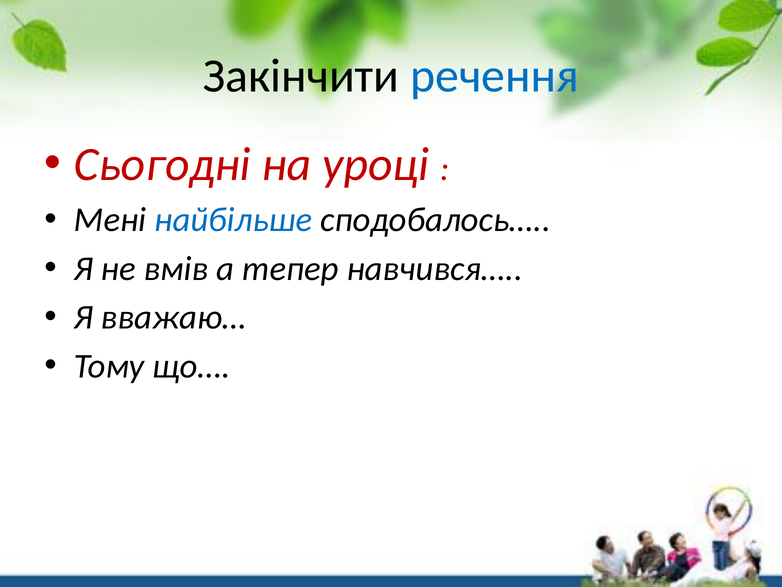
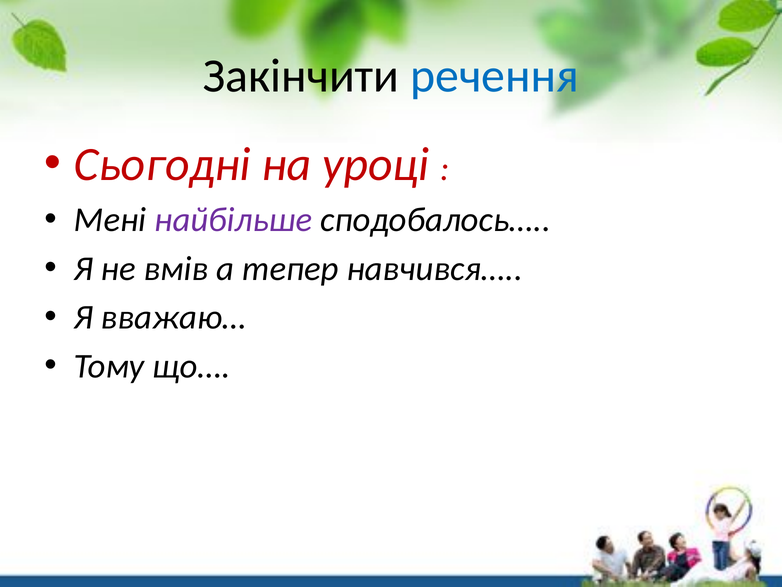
найбільше colour: blue -> purple (233, 220)
